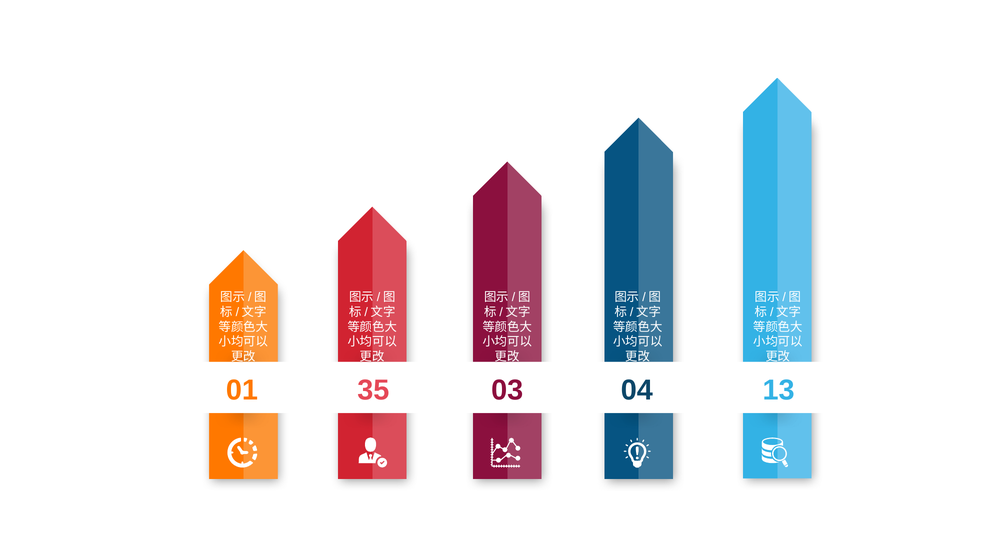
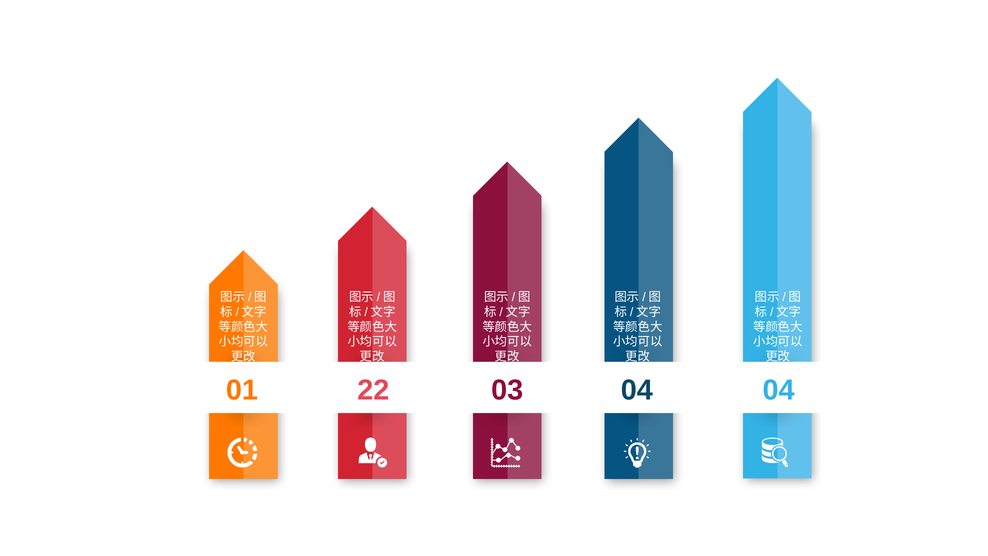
35: 35 -> 22 (373, 390)
04 13: 13 -> 04 (779, 390)
